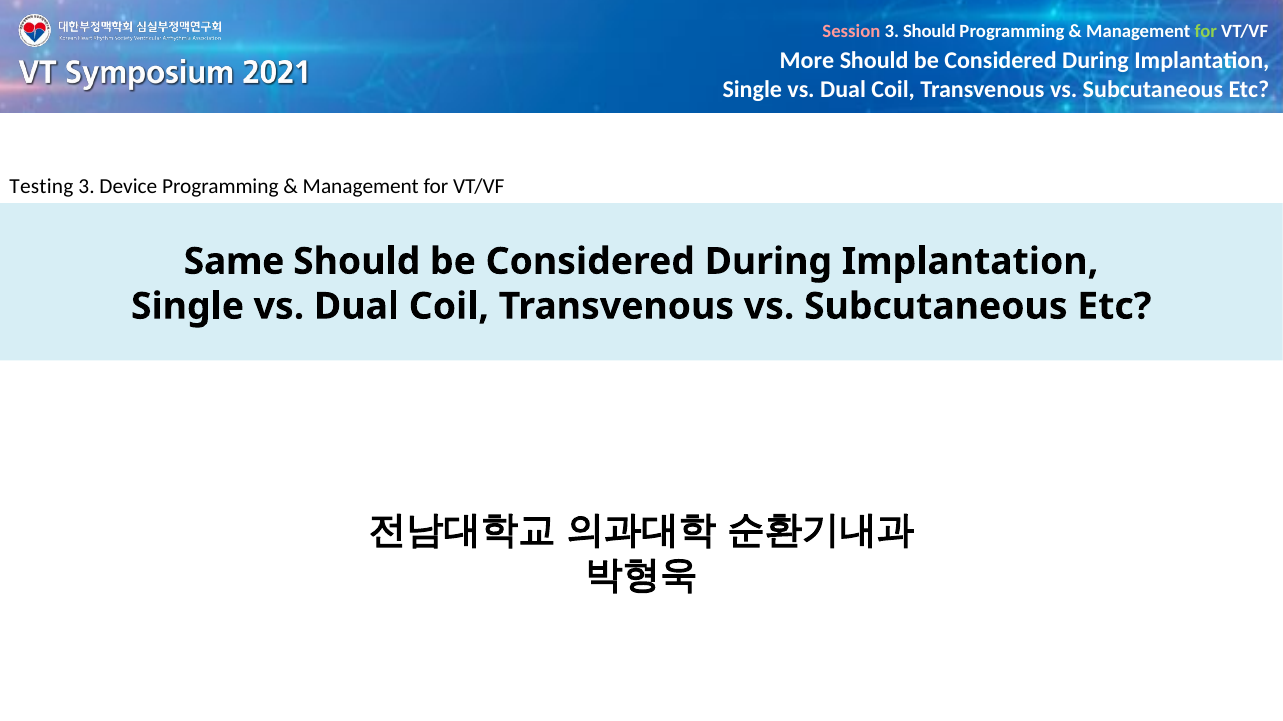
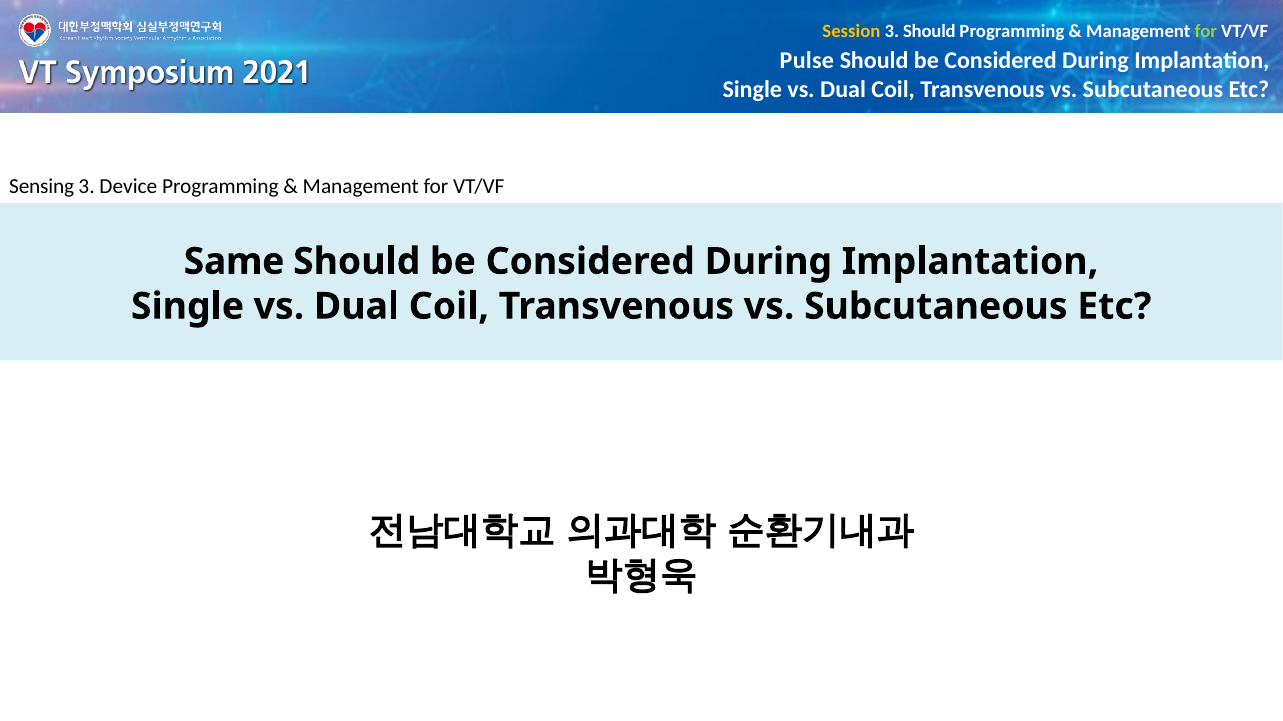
Session colour: pink -> yellow (851, 31)
More: More -> Pulse (807, 61)
Testing: Testing -> Sensing (42, 187)
